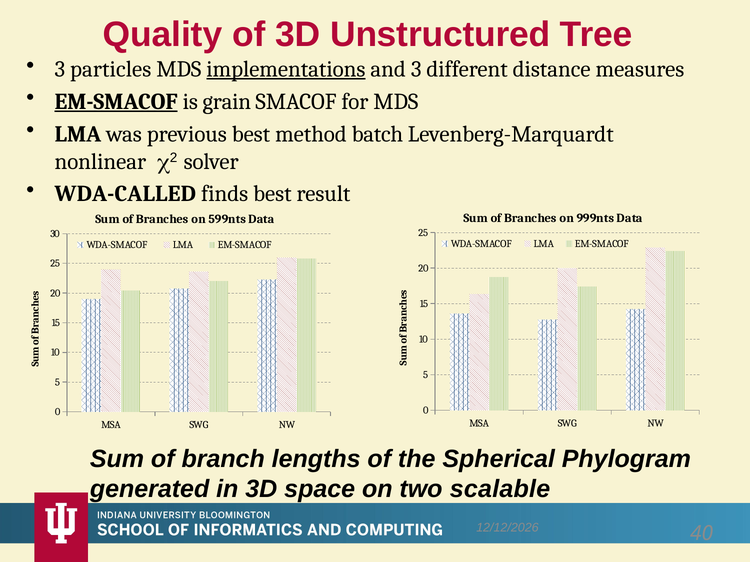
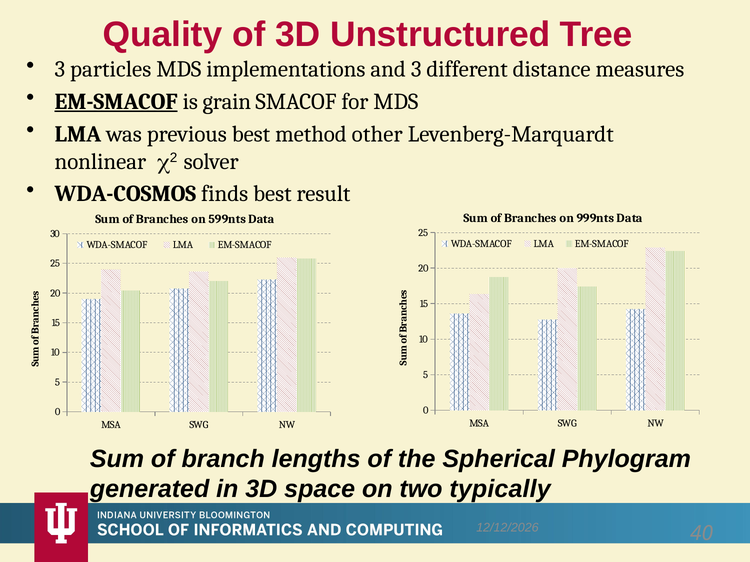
implementations underline: present -> none (286, 69)
batch: batch -> other (377, 134)
WDA-CALLED: WDA-CALLED -> WDA-COSMOS (125, 194)
scalable: scalable -> typically (500, 489)
